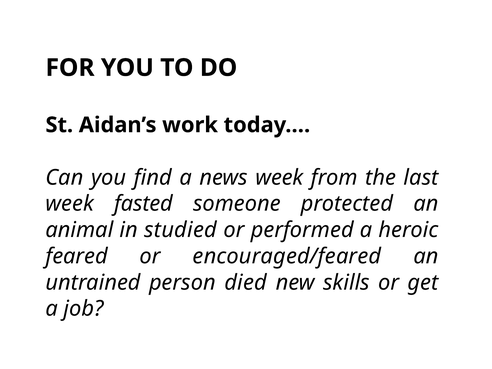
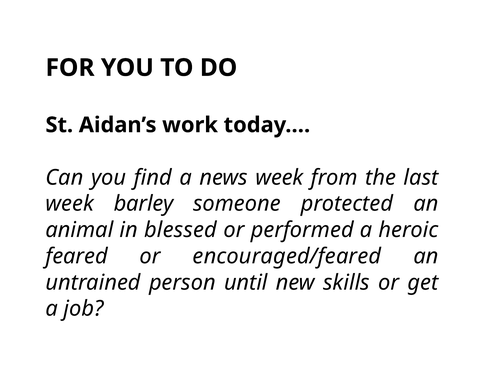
fasted: fasted -> barley (144, 204)
studied: studied -> blessed (181, 230)
died: died -> until (246, 282)
